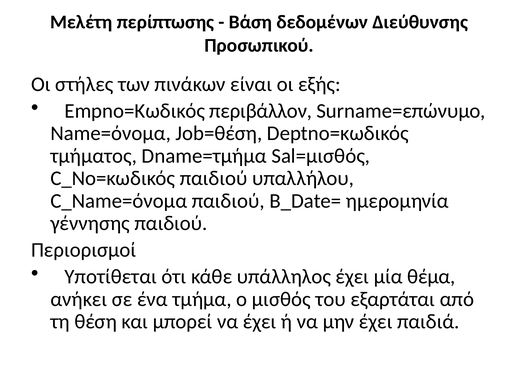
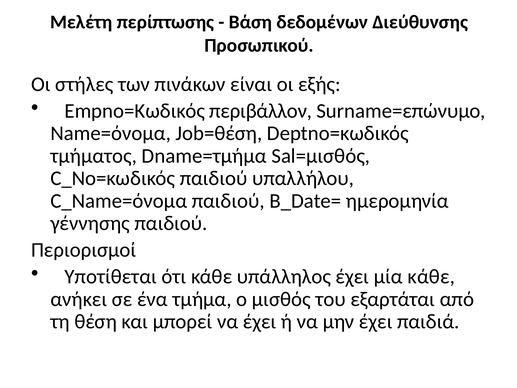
μία θέμα: θέμα -> κάθε (431, 277)
